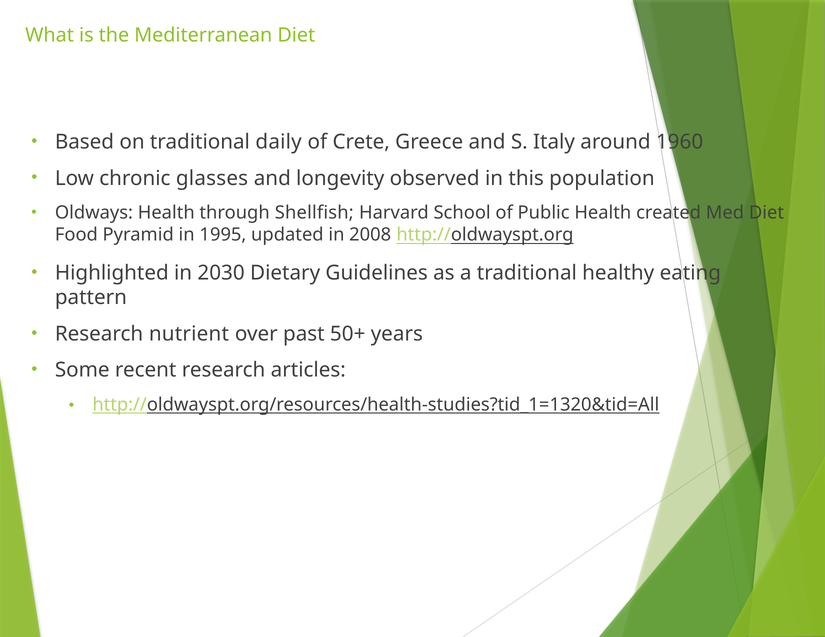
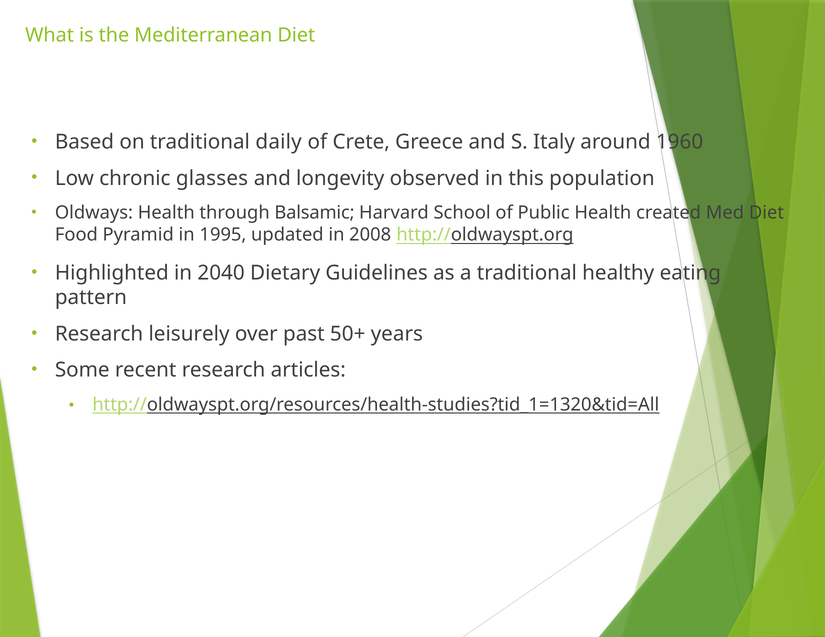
Shellfish: Shellfish -> Balsamic (314, 213)
2030: 2030 -> 2040 (221, 273)
nutrient: nutrient -> leisurely (189, 334)
